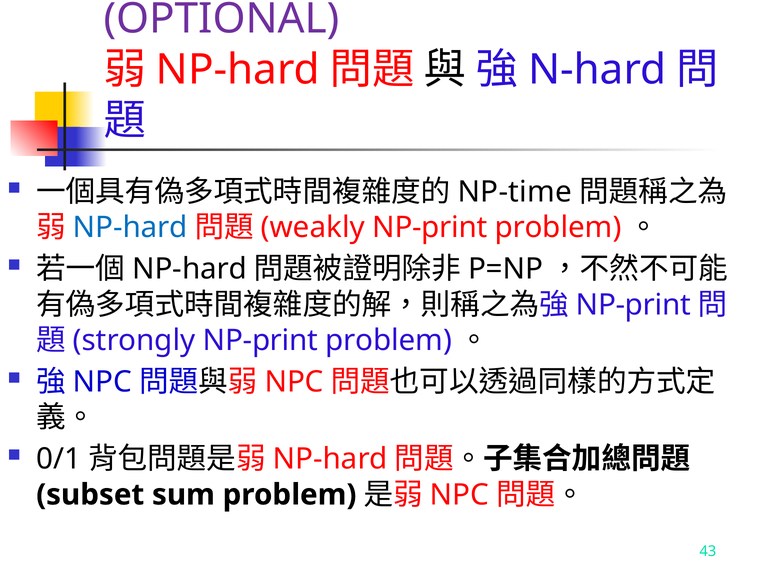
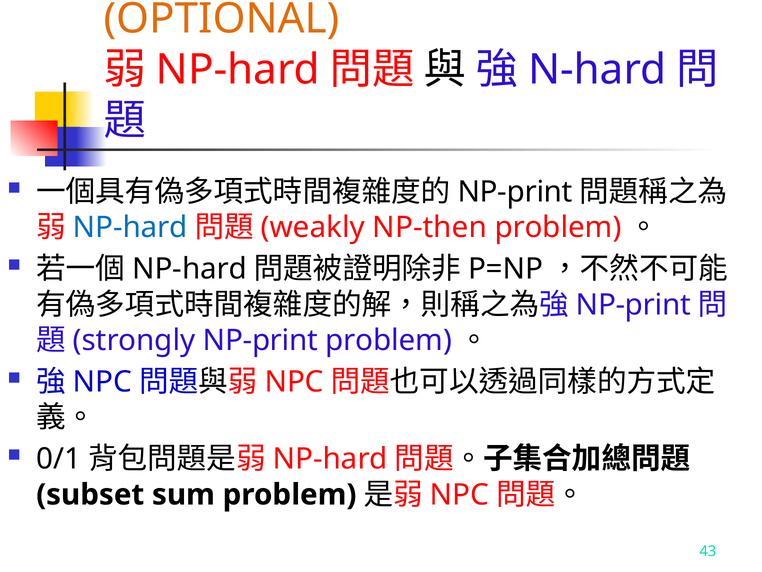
OPTIONAL colour: purple -> orange (222, 19)
NP-time: NP-time -> NP-print (515, 192)
NP-print: NP-print -> NP-then (430, 227)
